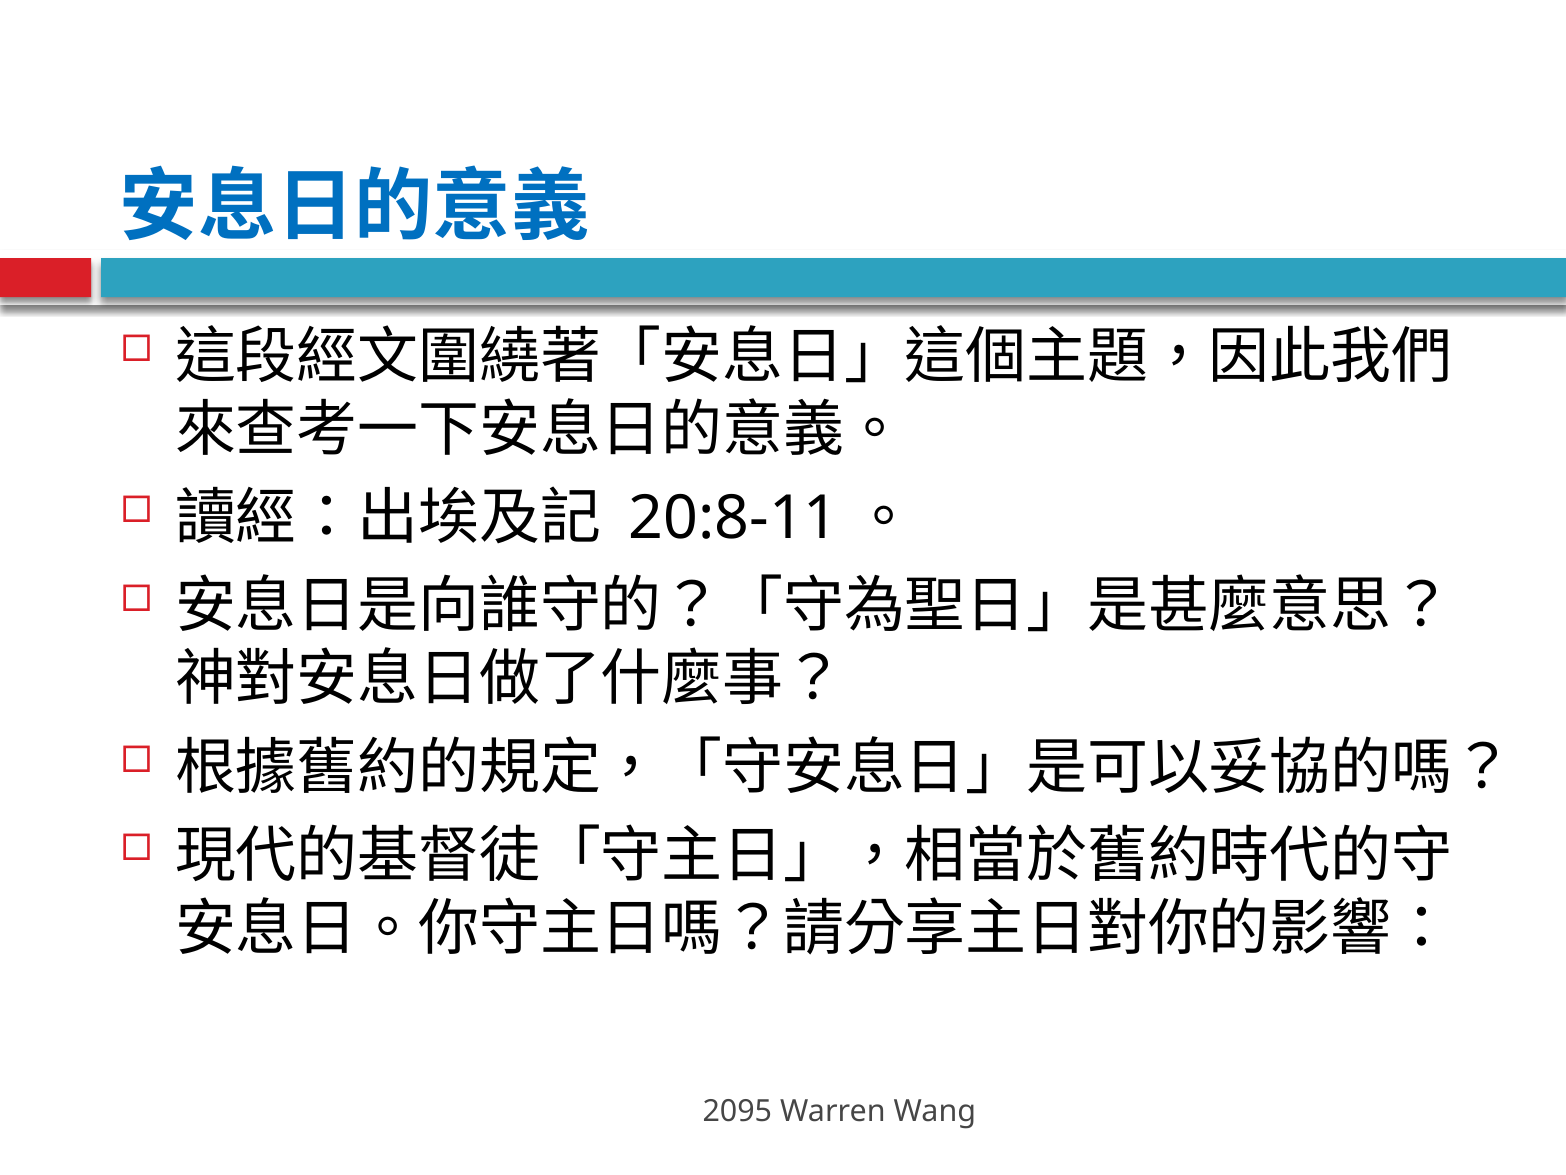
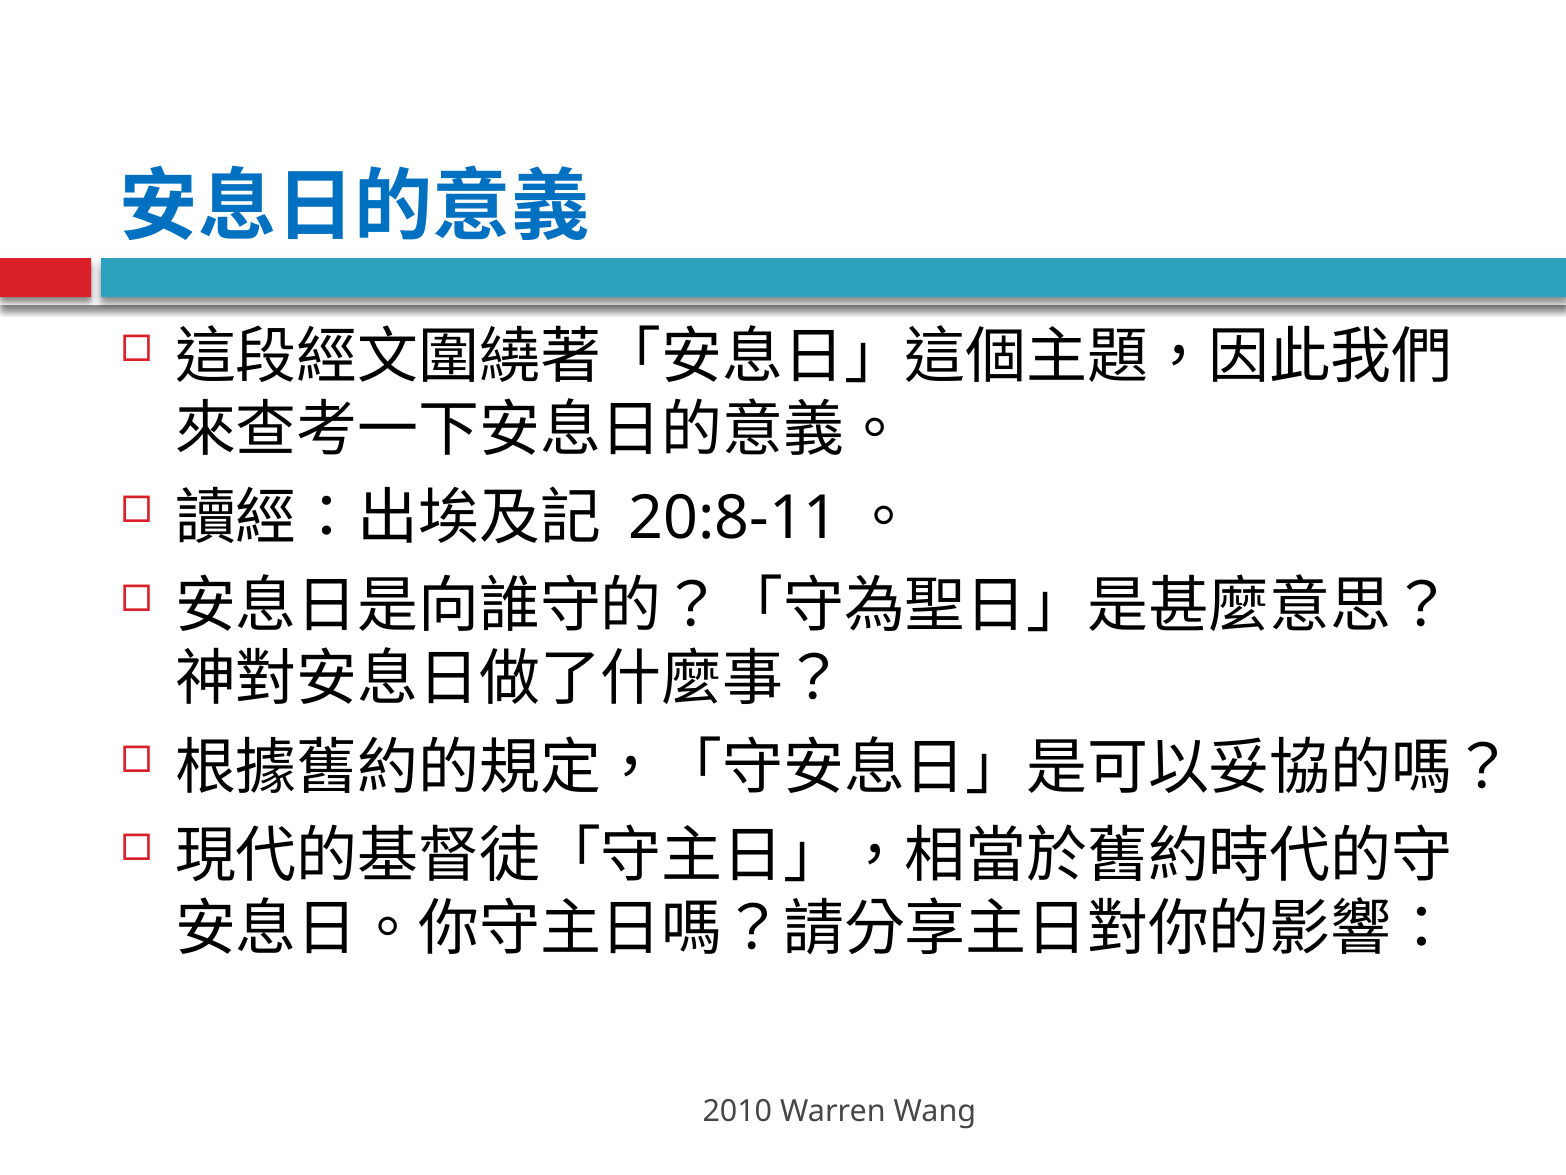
2095: 2095 -> 2010 (737, 1111)
